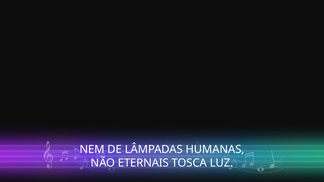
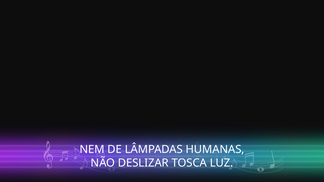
ETERNAIS: ETERNAIS -> DESLIZAR (143, 163)
